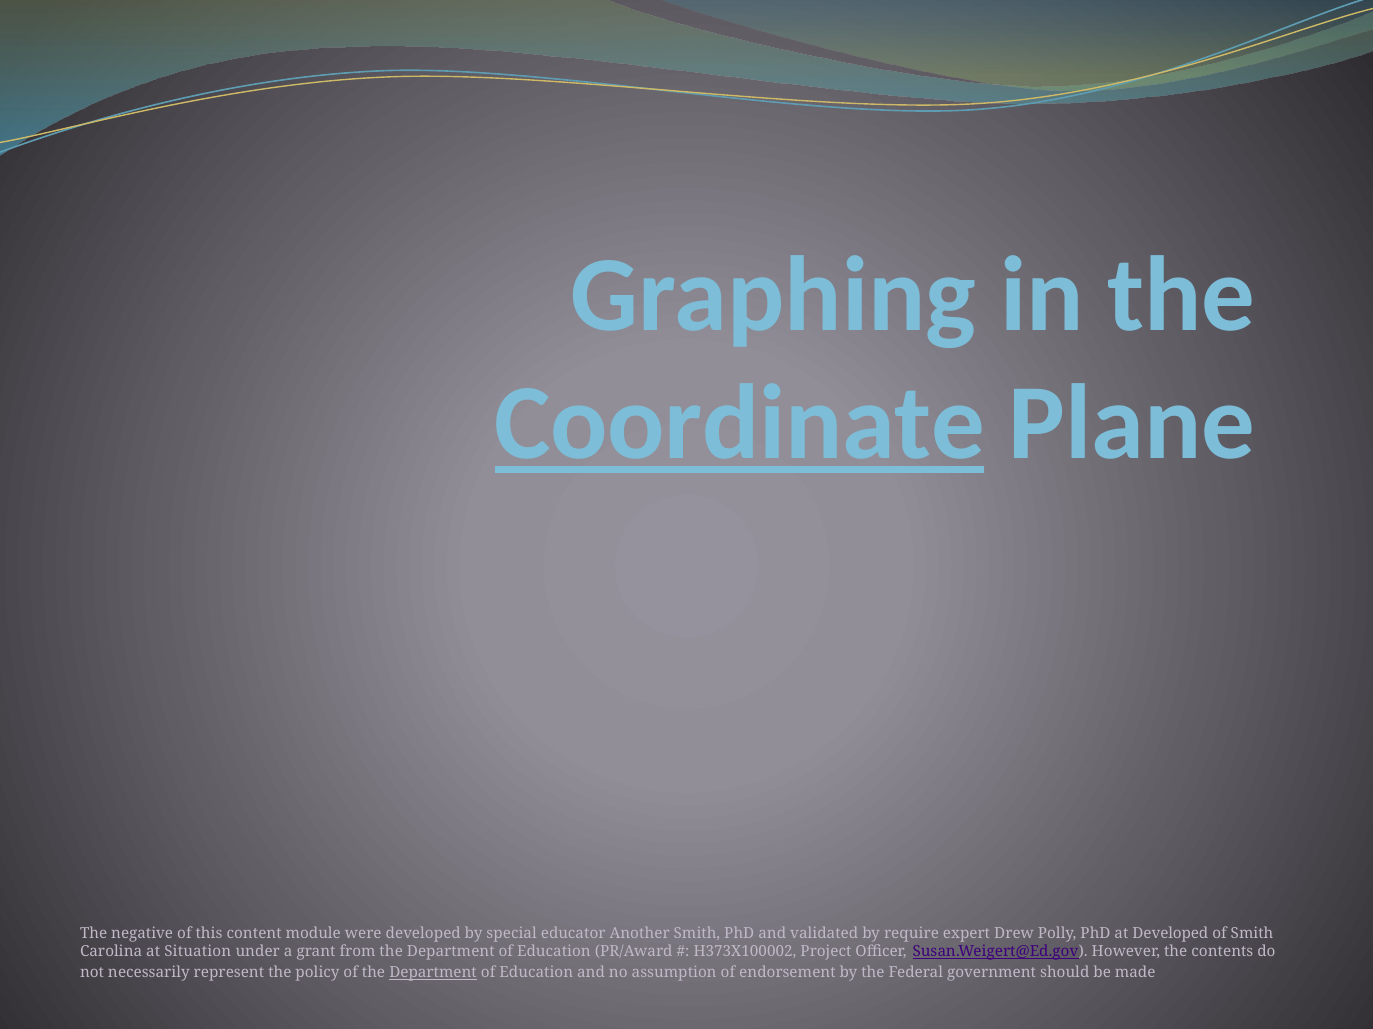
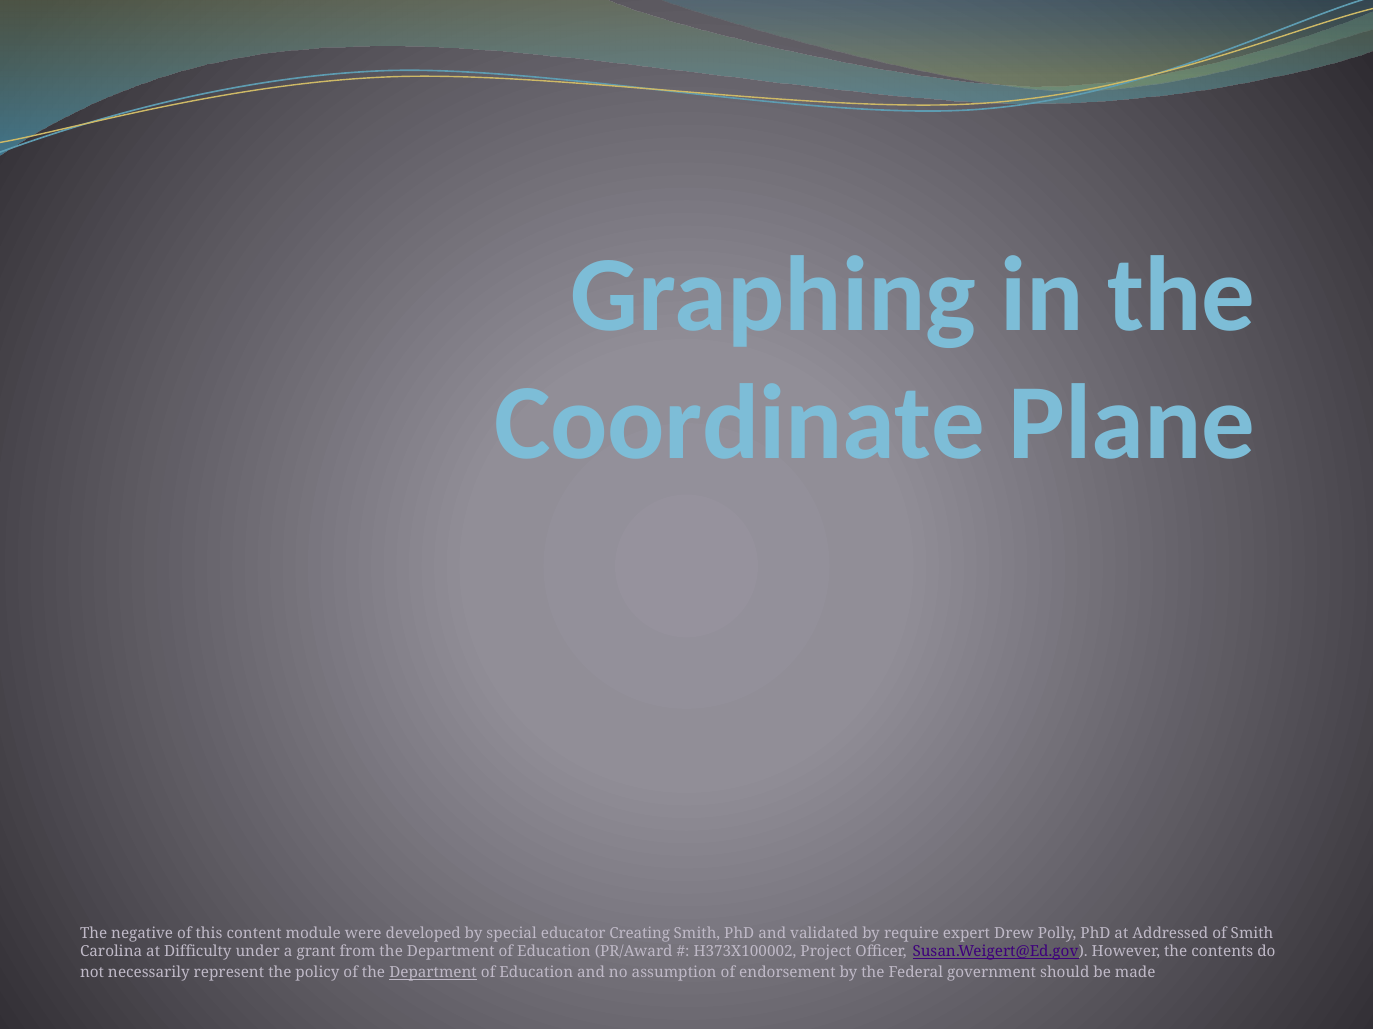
Coordinate underline: present -> none (740, 424)
Another: Another -> Creating (640, 934)
at Developed: Developed -> Addressed (1170, 934)
Situation: Situation -> Difficulty (198, 952)
